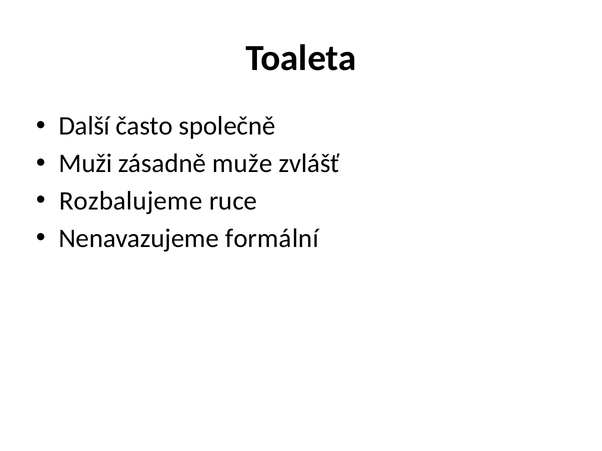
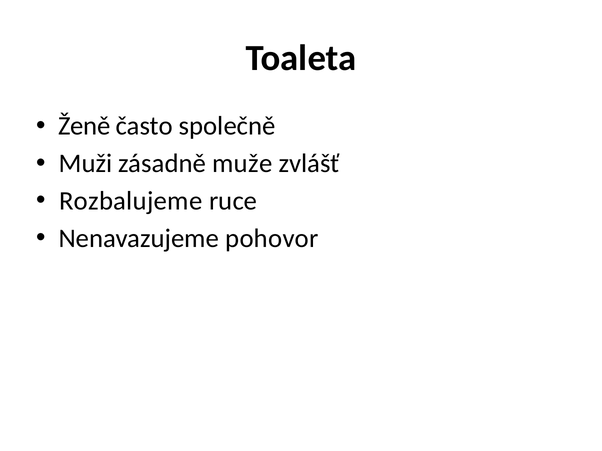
Další: Další -> Ženě (84, 126)
formální: formální -> pohovor (272, 239)
